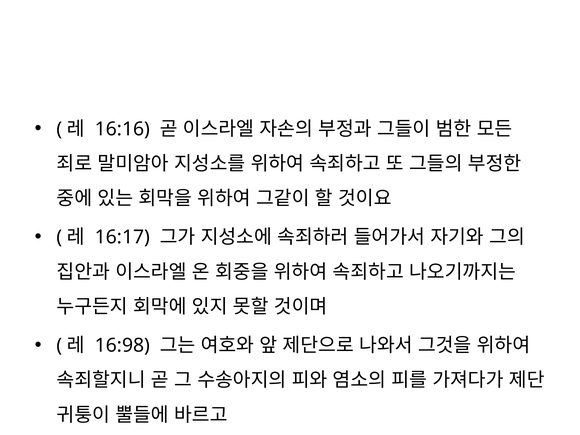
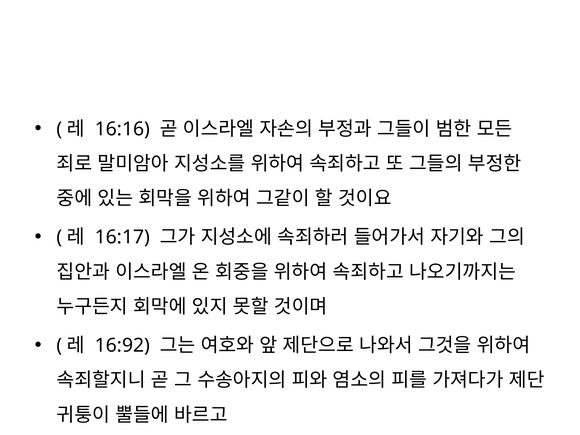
16:98: 16:98 -> 16:92 (122, 345)
